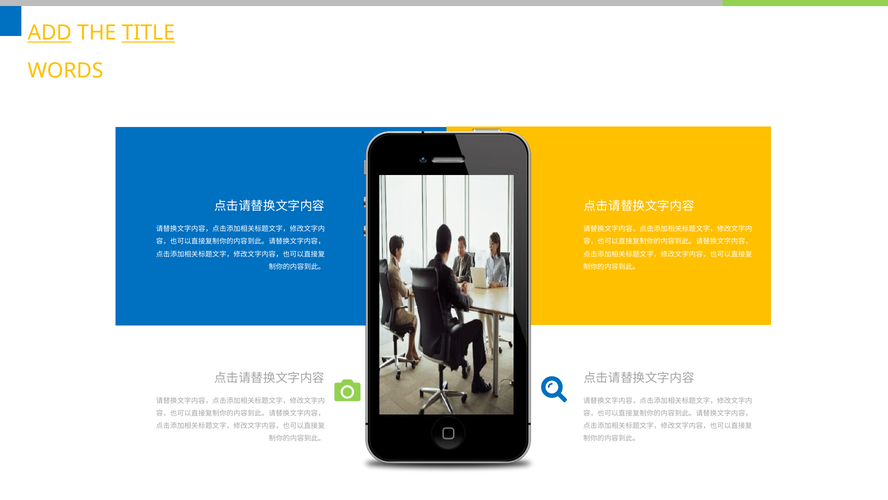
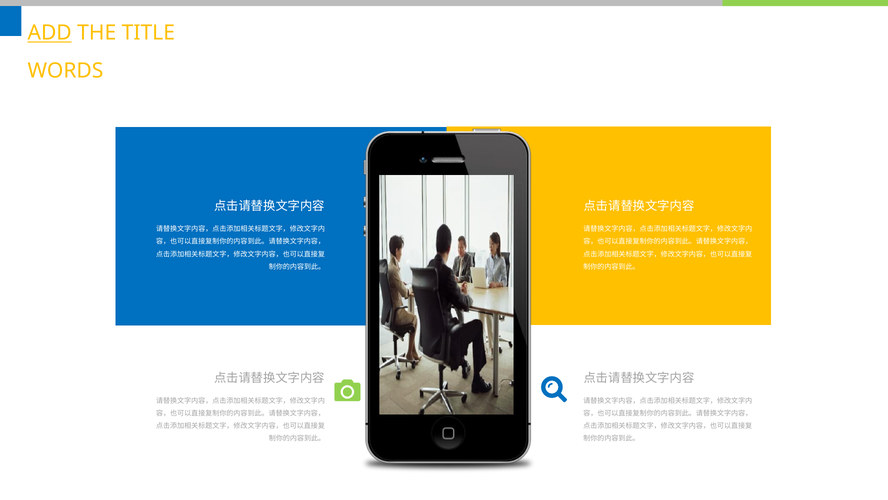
TITLE underline: present -> none (148, 33)
